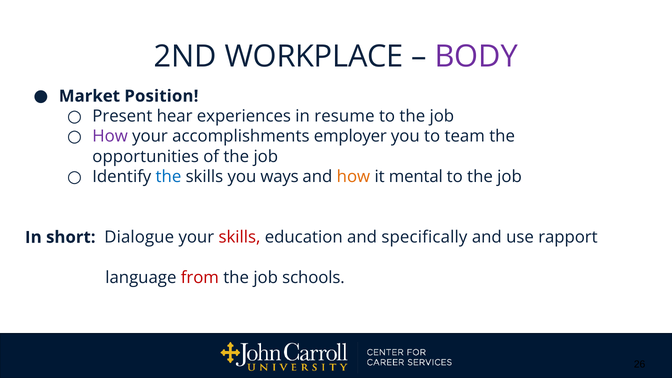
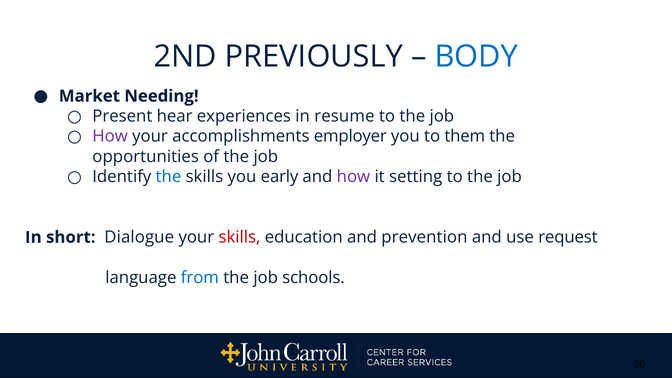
WORKPLACE: WORKPLACE -> PREVIOUSLY (314, 57)
BODY colour: purple -> blue (476, 57)
Position: Position -> Needing (161, 96)
team: team -> them (465, 136)
ways: ways -> early (280, 177)
how colour: orange -> purple (353, 177)
mental: mental -> setting (416, 177)
specifically: specifically -> prevention (424, 237)
rapport: rapport -> request (568, 237)
from colour: red -> blue (200, 278)
